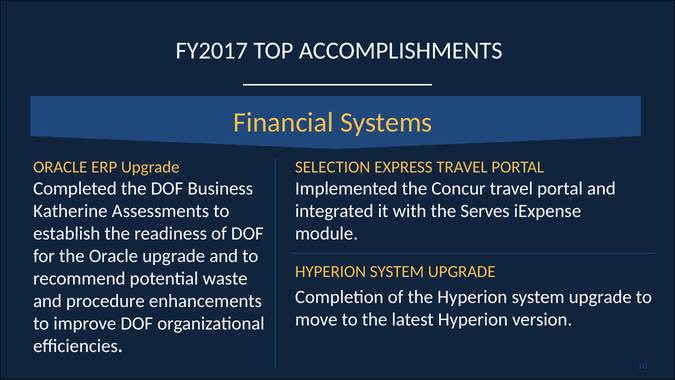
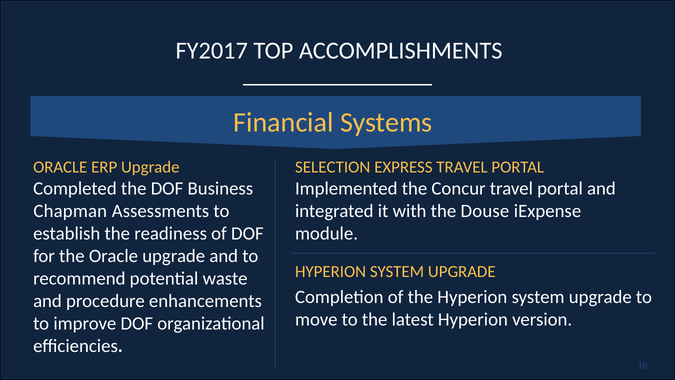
Katherine: Katherine -> Chapman (70, 211)
Serves: Serves -> Douse (485, 211)
